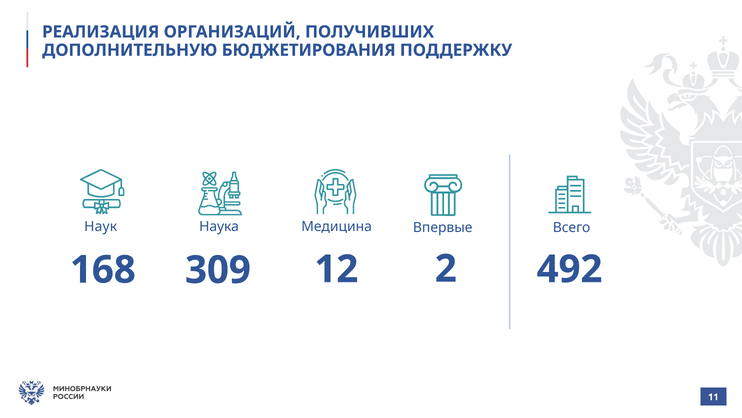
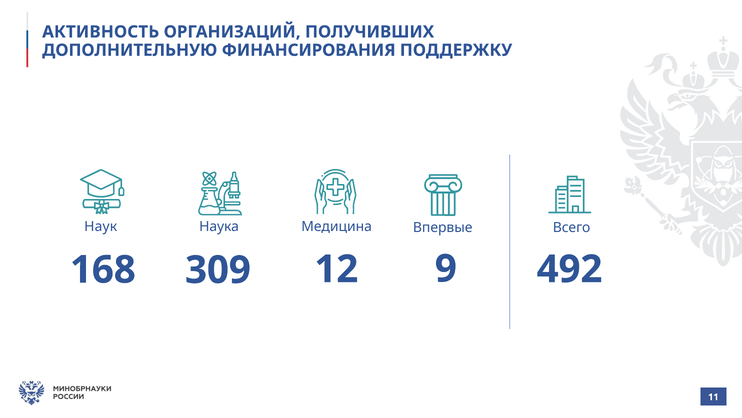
РЕАЛИЗАЦИЯ: РЕАЛИЗАЦИЯ -> АКТИВНОСТЬ (101, 32)
БЮДЖЕТИРОВАНИЯ: БЮДЖЕТИРОВАНИЯ -> ФИНАНСИРОВАНИЯ (309, 50)
2: 2 -> 9 (446, 268)
